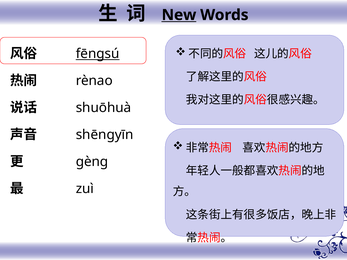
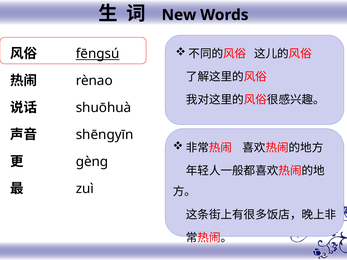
New underline: present -> none (179, 15)
